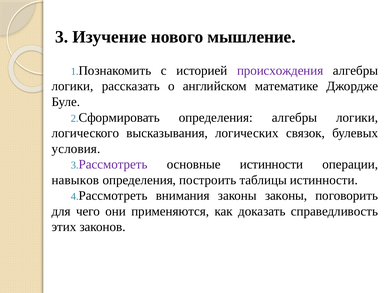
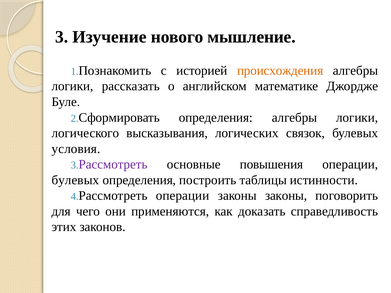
происхождения colour: purple -> orange (280, 71)
основные истинности: истинности -> повышения (272, 164)
навыков: навыков -> булевых (75, 180)
Рассмотреть внимания: внимания -> операции (183, 196)
